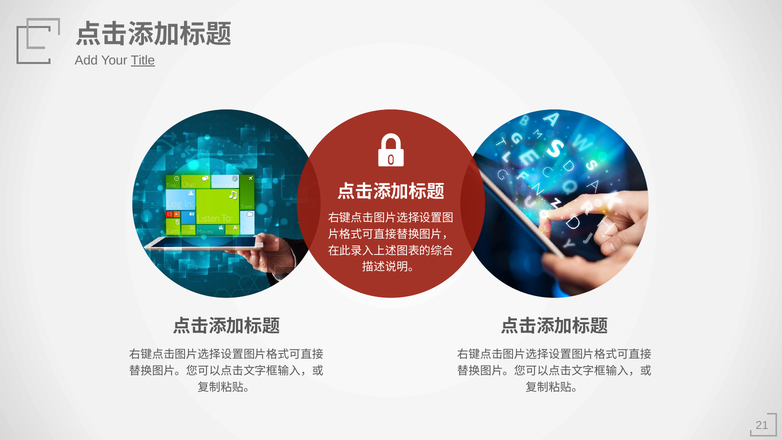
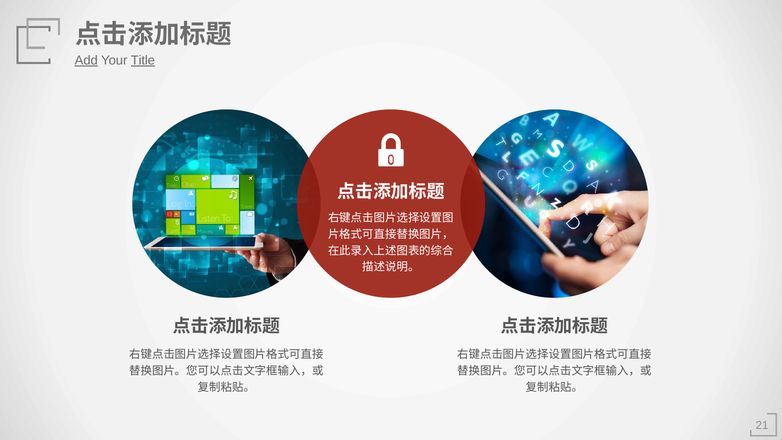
Add underline: none -> present (86, 60)
